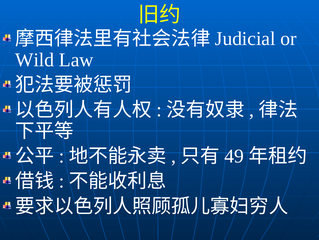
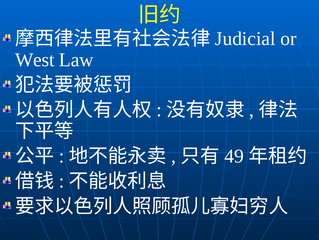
Wild: Wild -> West (35, 60)
